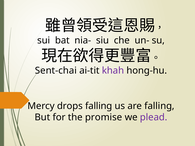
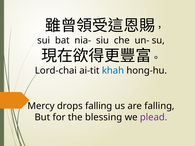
Sent-chai: Sent-chai -> Lord-chai (56, 71)
khah colour: purple -> blue (113, 71)
promise: promise -> blessing (104, 117)
